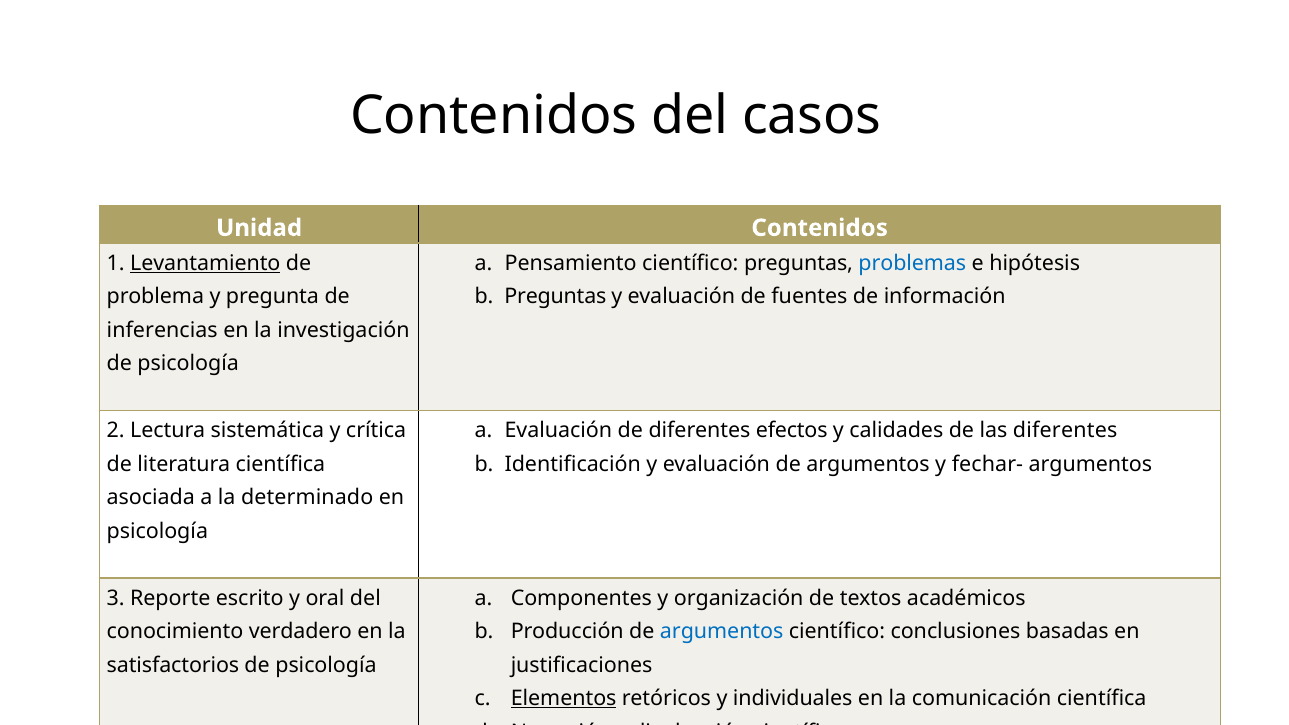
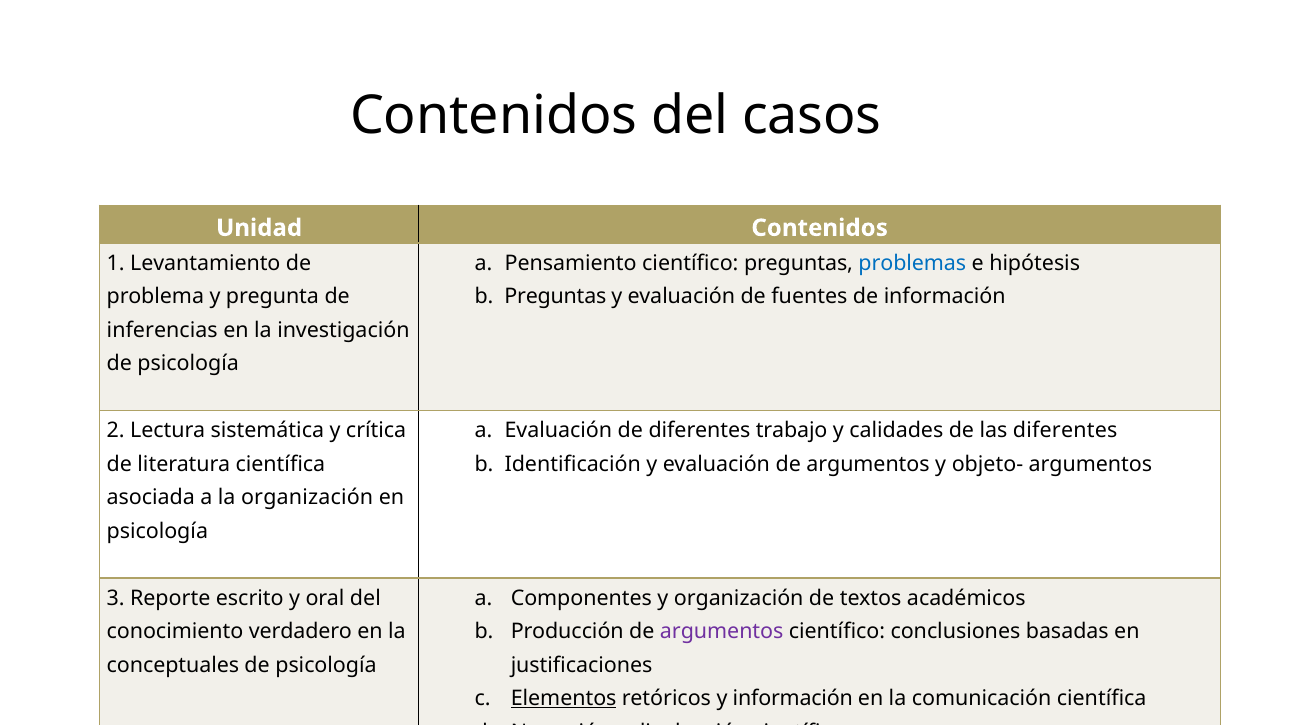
Levantamiento underline: present -> none (205, 263)
efectos: efectos -> trabajo (792, 431)
fechar-: fechar- -> objeto- (987, 464)
la determinado: determinado -> organización (307, 498)
argumentos colour: blue -> purple (722, 632)
satisfactorios: satisfactorios -> conceptuales (173, 665)
y individuales: individuales -> información (793, 699)
